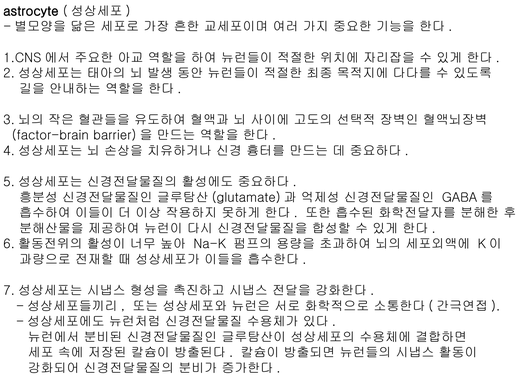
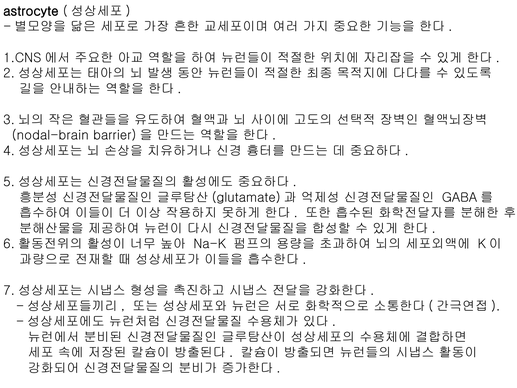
factor-brain: factor-brain -> nodal-brain (50, 135)
